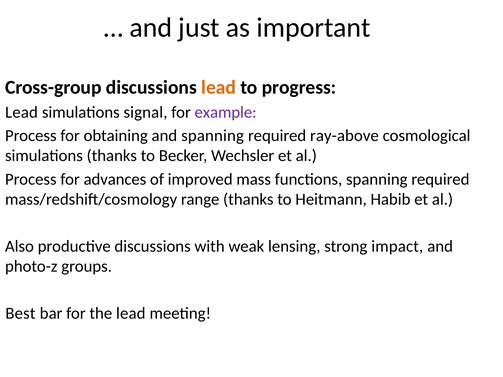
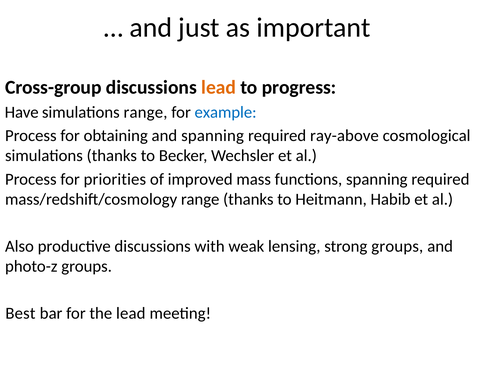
Lead: Lead -> Have (22, 112)
simulations signal: signal -> range (145, 112)
example colour: purple -> blue (226, 112)
advances: advances -> priorities (115, 179)
strong impact: impact -> groups (397, 246)
